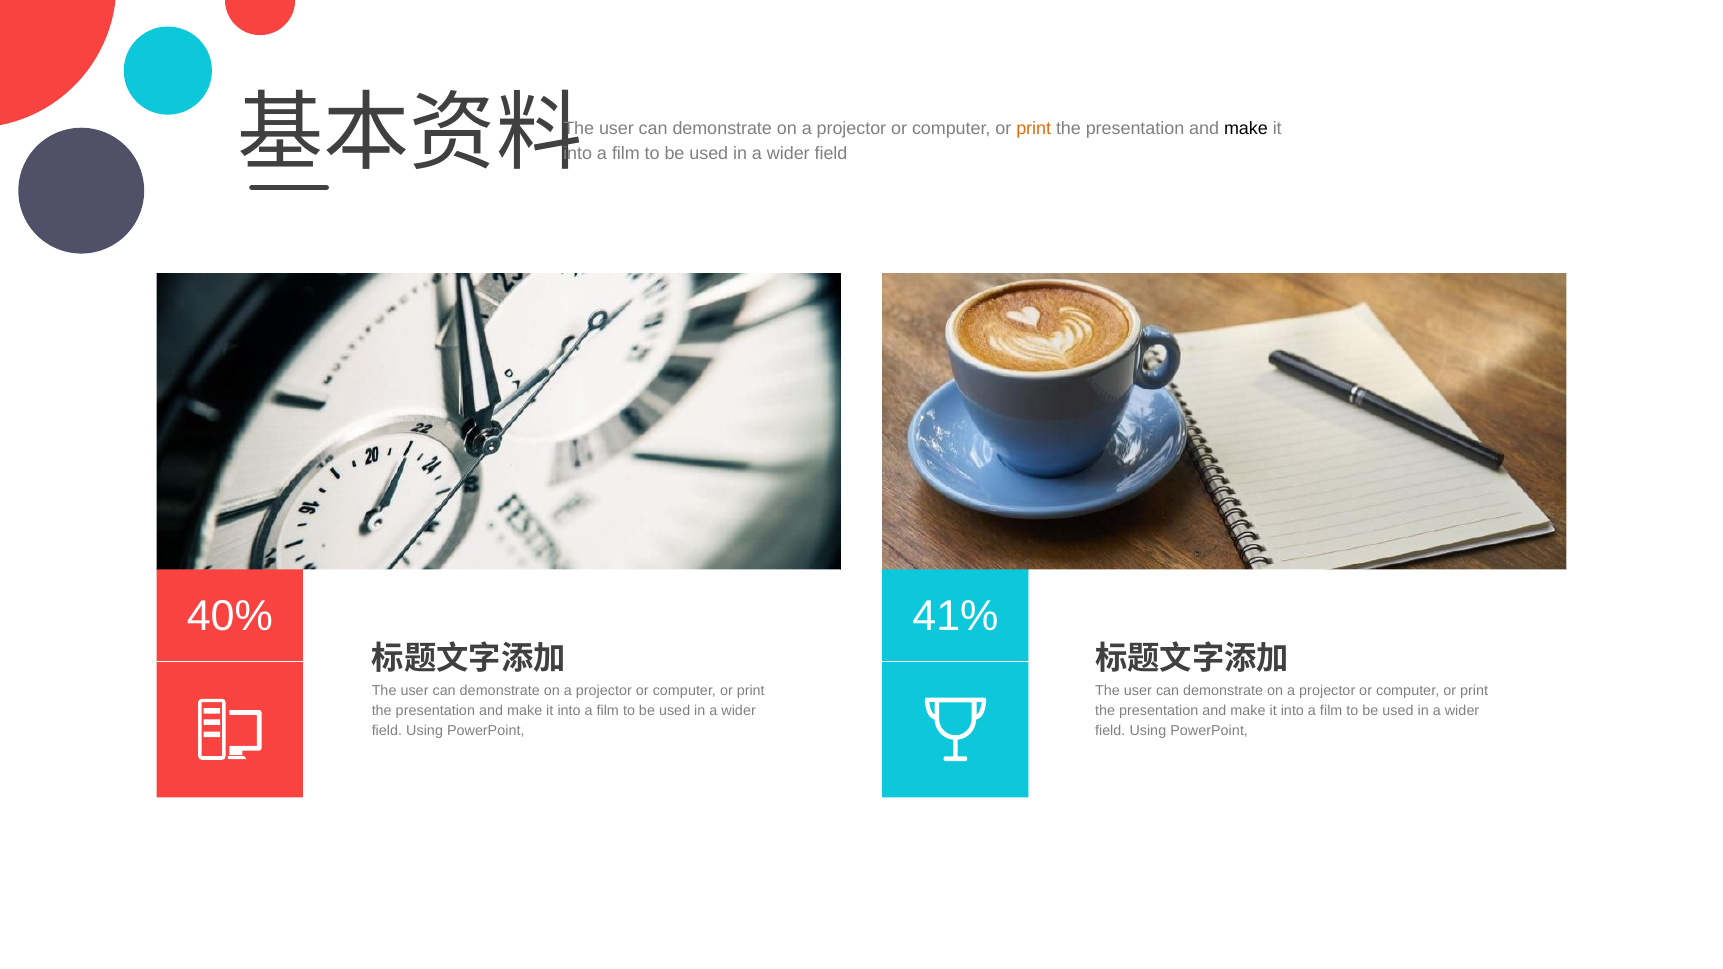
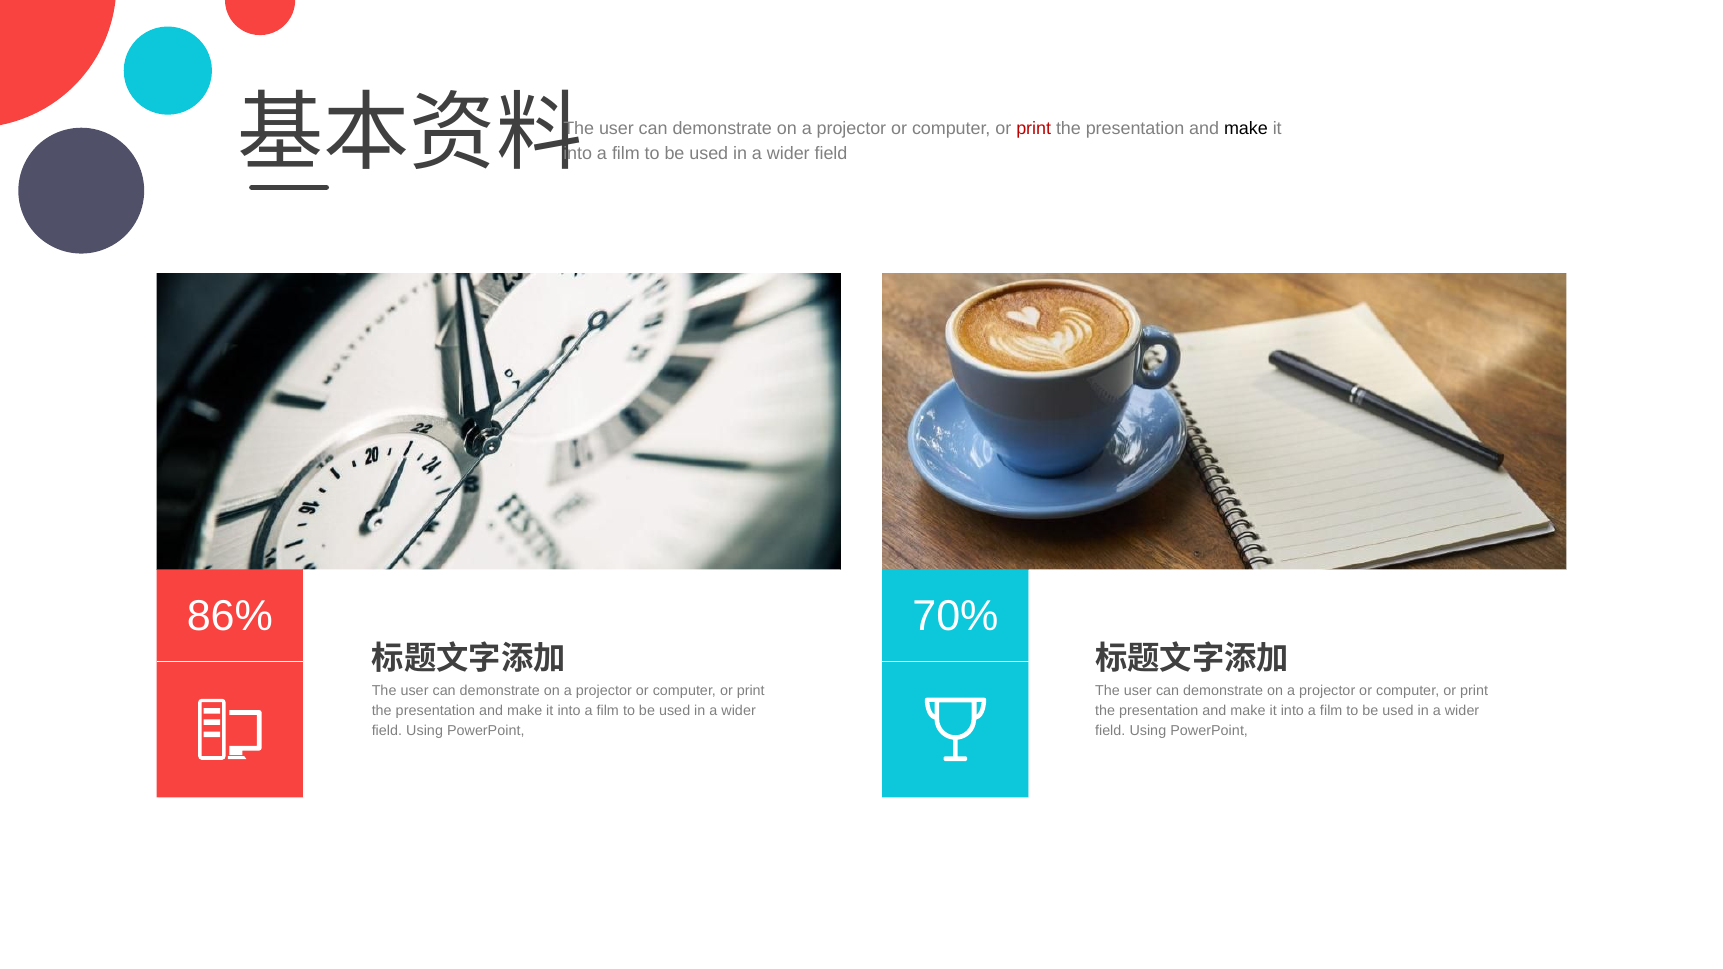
print colour: orange -> red (1034, 129)
40%: 40% -> 86% (230, 617)
41%: 41% -> 70% (955, 617)
